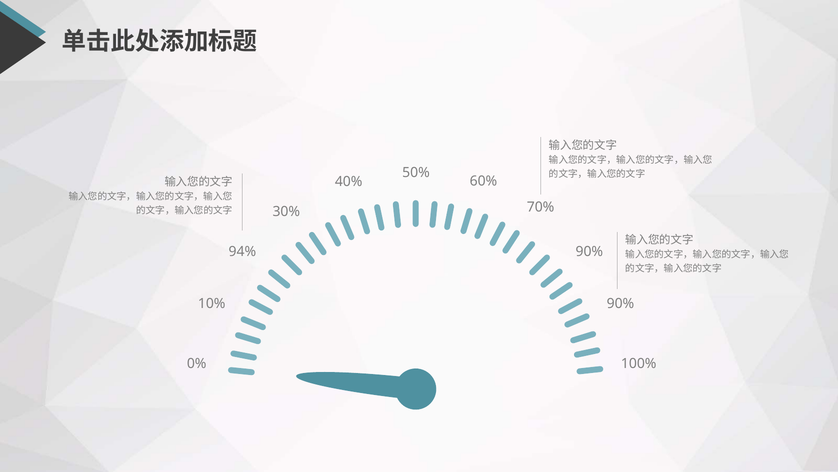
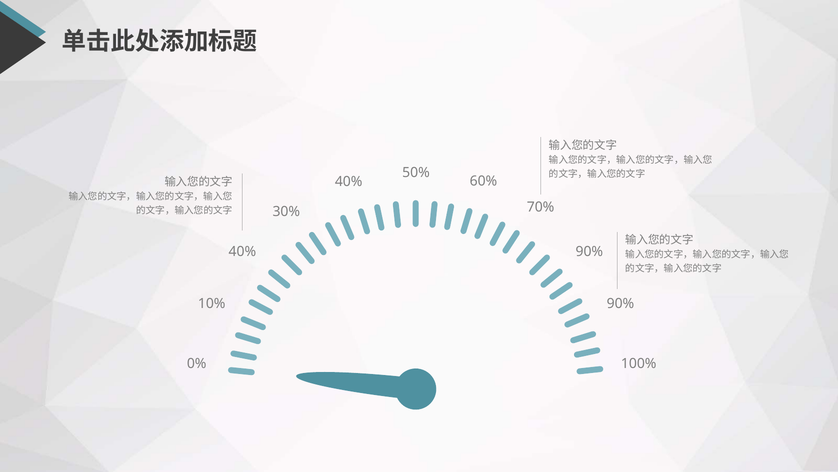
94%: 94% -> 40% (242, 252)
